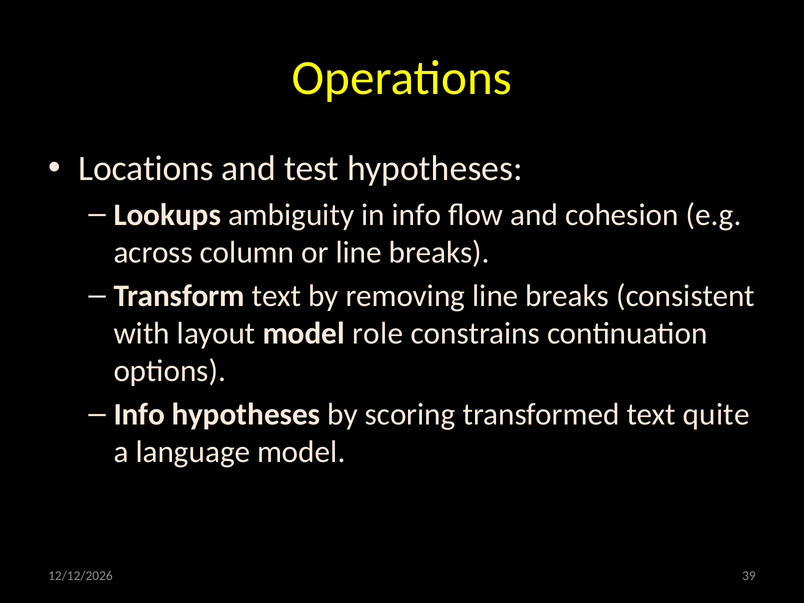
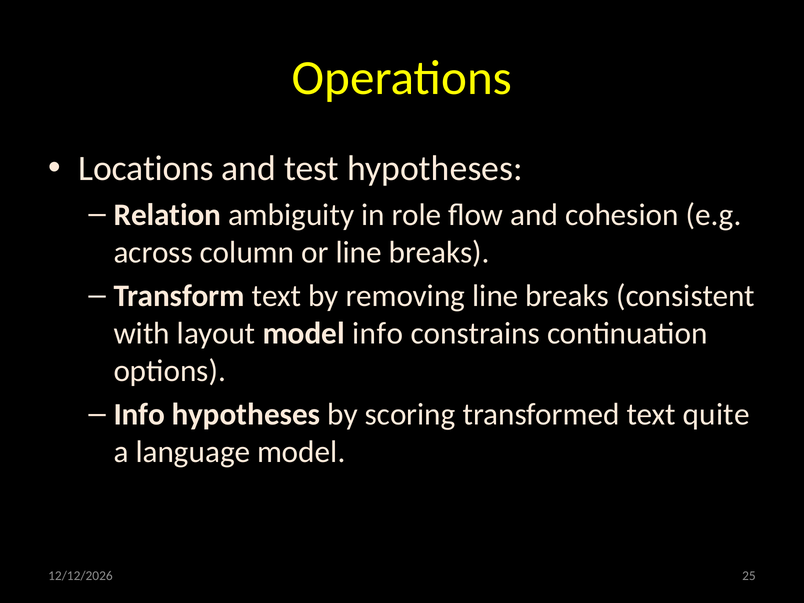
Lookups: Lookups -> Relation (167, 215)
in info: info -> role (417, 215)
model role: role -> info (378, 333)
39: 39 -> 25 (749, 576)
